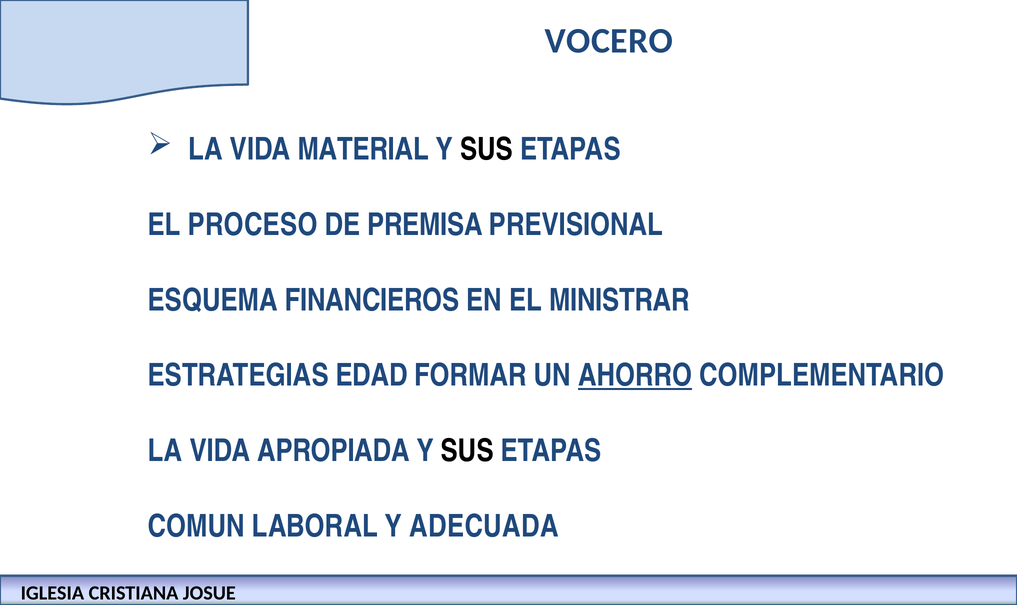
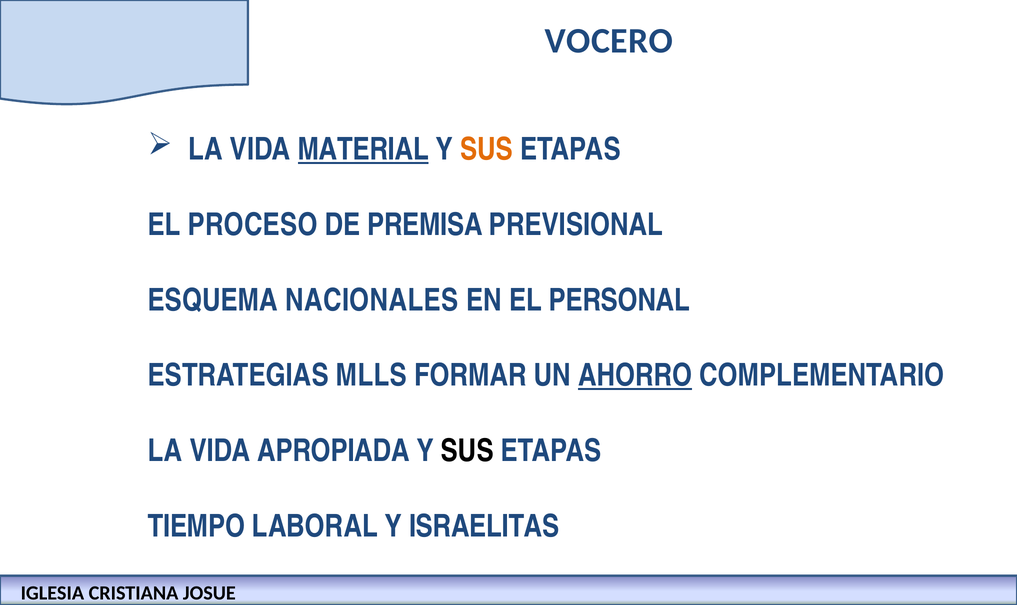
MATERIAL underline: none -> present (363, 150)
SUS colour: black -> orange (486, 150)
FINANCIEROS: FINANCIEROS -> NACIONALES (372, 300)
MINISTRAR: MINISTRAR -> PERSONAL (619, 300)
EDAD: EDAD -> MLLS (371, 376)
COMUN: COMUN -> TIEMPO (196, 527)
ADECUADA: ADECUADA -> ISRAELITAS (484, 527)
